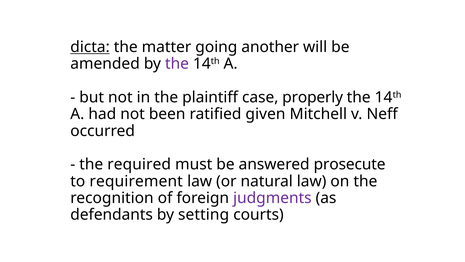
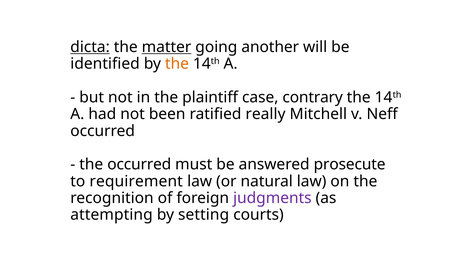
matter underline: none -> present (167, 47)
amended: amended -> identified (105, 64)
the colour: purple -> orange (177, 64)
properly: properly -> contrary (313, 97)
given: given -> really (265, 114)
the required: required -> occurred (139, 164)
defendants: defendants -> attempting (112, 214)
